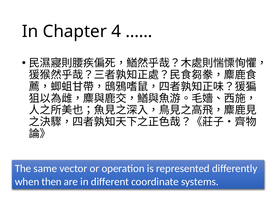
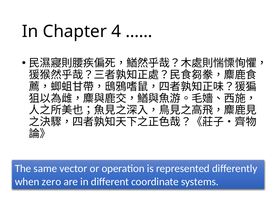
then: then -> zero (51, 181)
